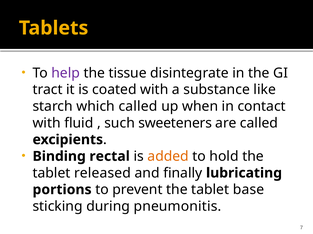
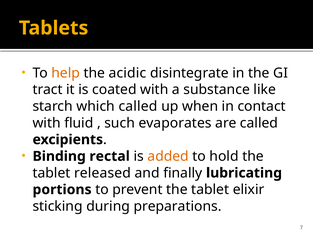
help colour: purple -> orange (66, 73)
tissue: tissue -> acidic (128, 73)
sweeteners: sweeteners -> evaporates (175, 123)
base: base -> elixir (249, 190)
pneumonitis: pneumonitis -> preparations (178, 207)
